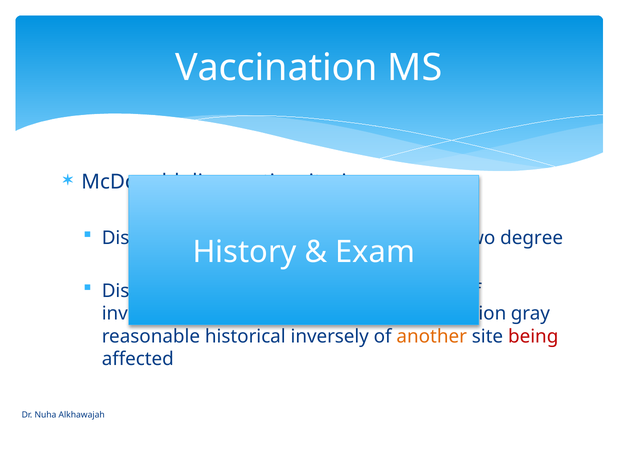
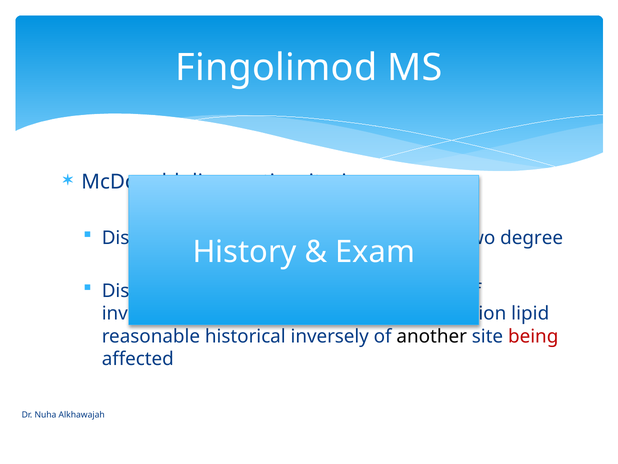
Vaccination: Vaccination -> Fingolimod (276, 68)
gray: gray -> lipid (530, 313)
another colour: orange -> black (432, 336)
